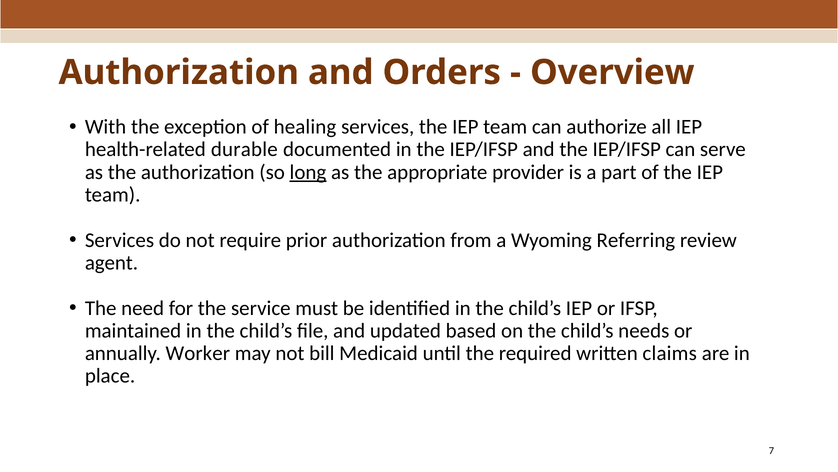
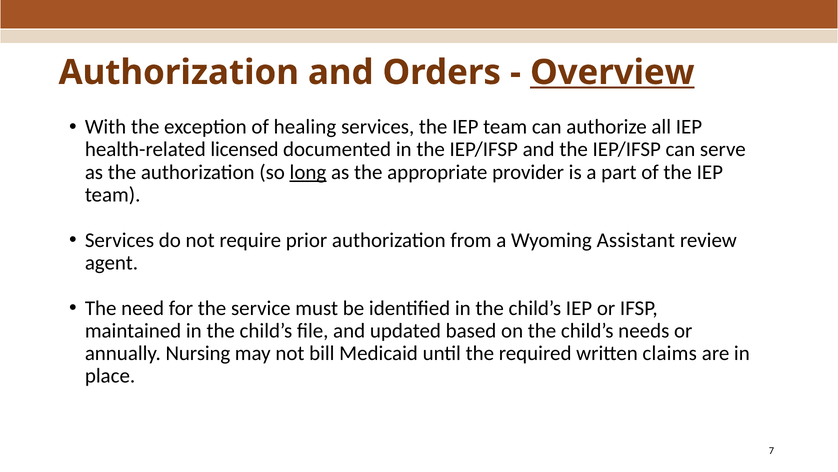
Overview underline: none -> present (612, 72)
durable: durable -> licensed (245, 149)
Referring: Referring -> Assistant (636, 240)
Worker: Worker -> Nursing (198, 353)
